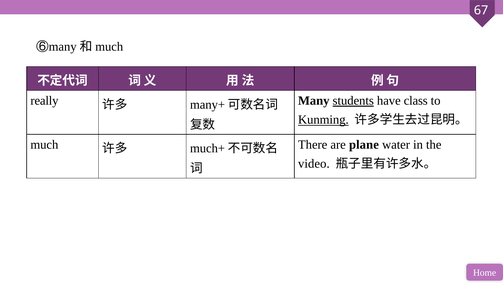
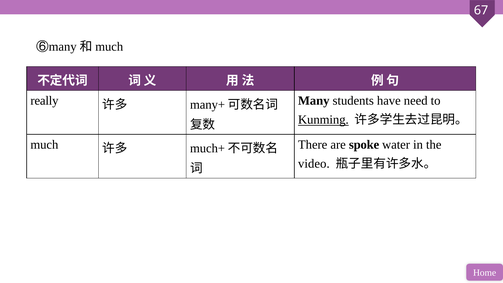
students underline: present -> none (353, 101)
class: class -> need (416, 101)
plane: plane -> spoke (364, 145)
